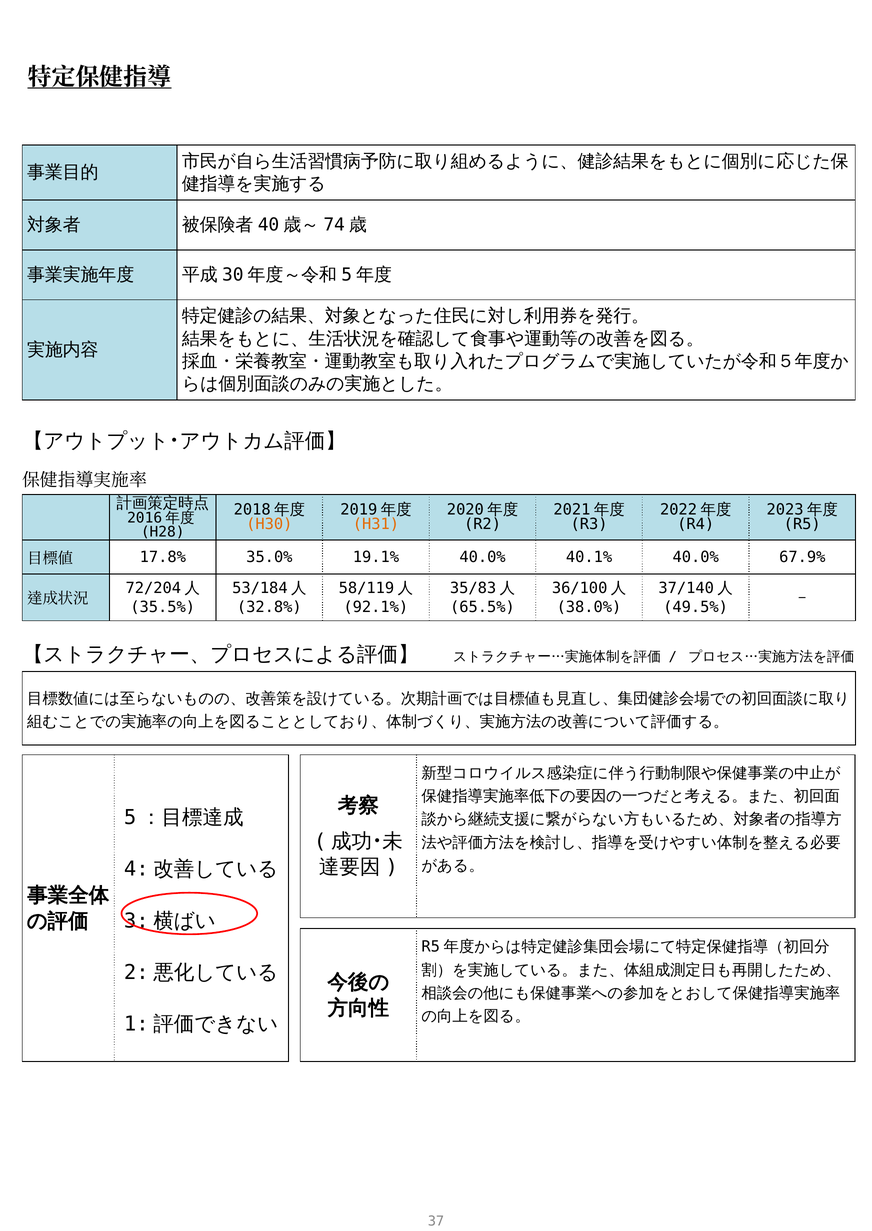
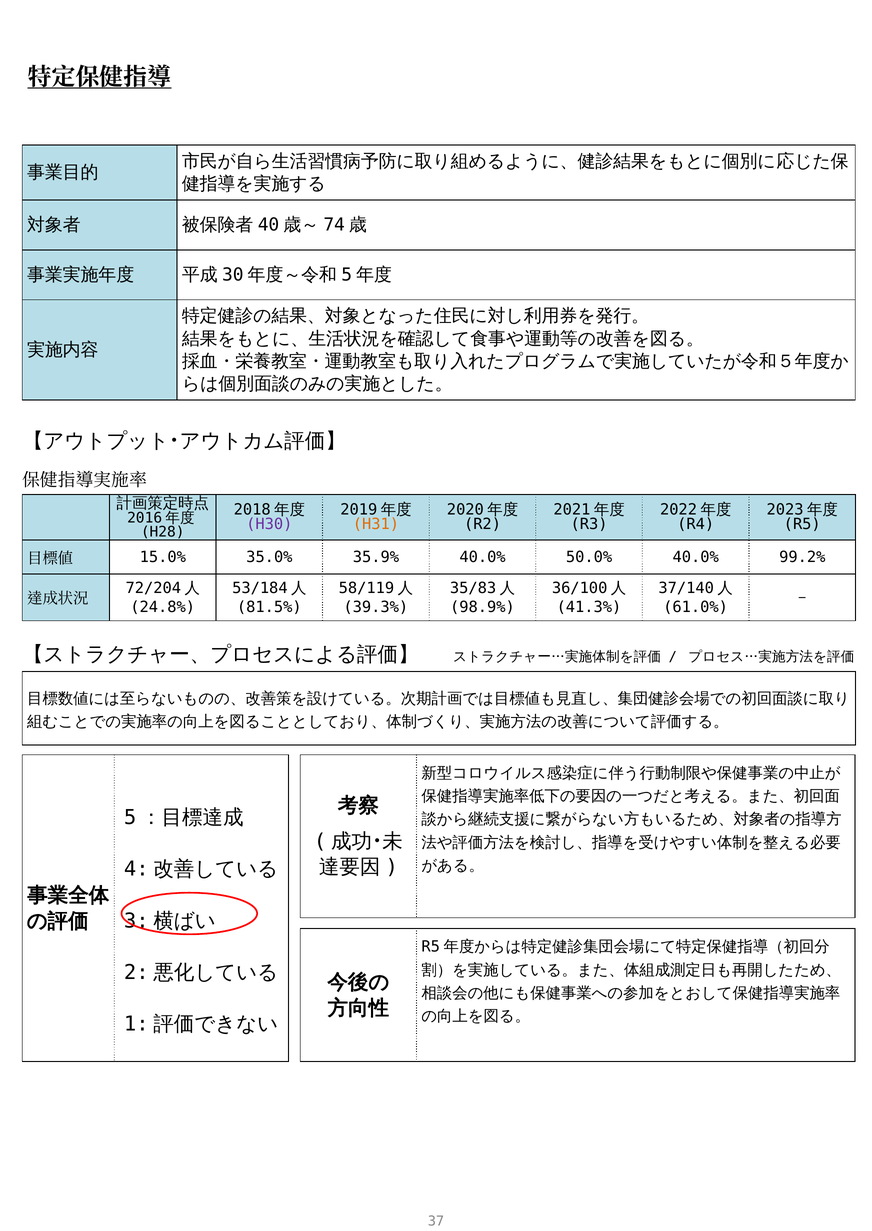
H30 colour: orange -> purple (269, 524)
17.8%: 17.8% -> 15.0% (163, 557)
19.1%: 19.1% -> 35.9% (376, 557)
40.1%: 40.1% -> 50.0% (589, 557)
67.9%: 67.9% -> 99.2% (802, 557)
35.5%: 35.5% -> 24.8% (163, 607)
32.8%: 32.8% -> 81.5% (269, 607)
92.1%: 92.1% -> 39.3% (376, 607)
65.5%: 65.5% -> 98.9% (482, 607)
38.0%: 38.0% -> 41.3% (589, 607)
49.5%: 49.5% -> 61.0% (696, 607)
